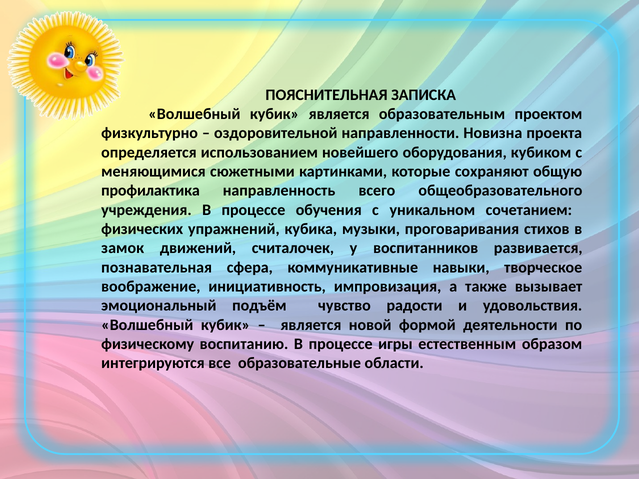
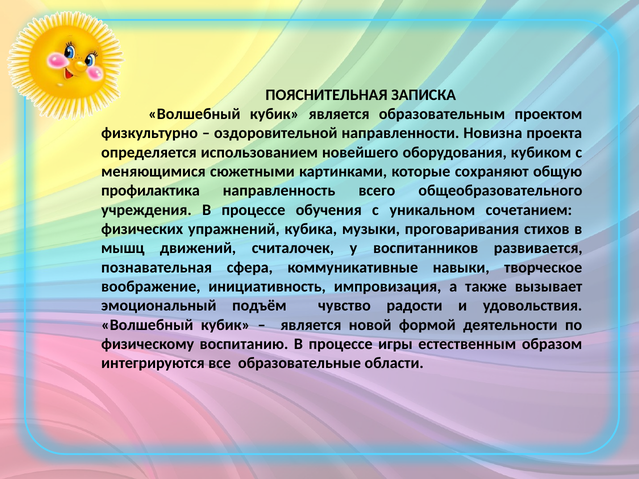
замок: замок -> мышц (123, 248)
